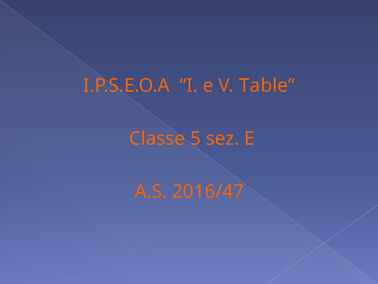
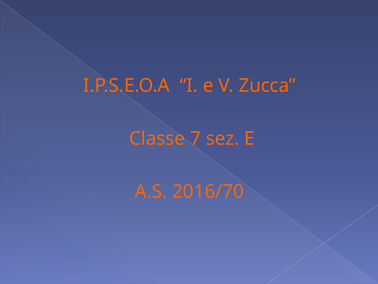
Table: Table -> Zucca (267, 85)
5: 5 -> 7 (195, 138)
2016/47: 2016/47 -> 2016/70 (208, 191)
